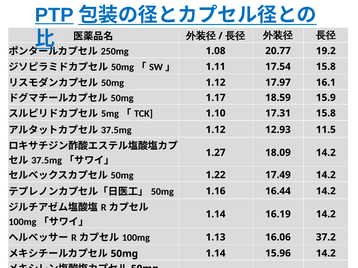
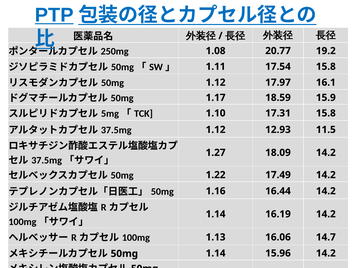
37.2: 37.2 -> 14.7 (326, 238)
